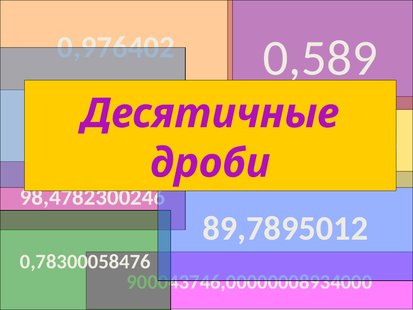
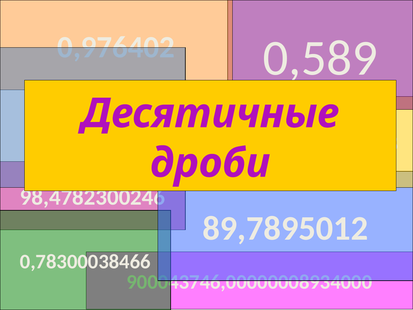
0,78300058476: 0,78300058476 -> 0,78300038466 (85, 261)
